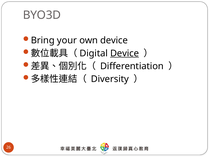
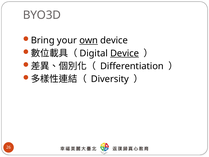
own underline: none -> present (89, 40)
